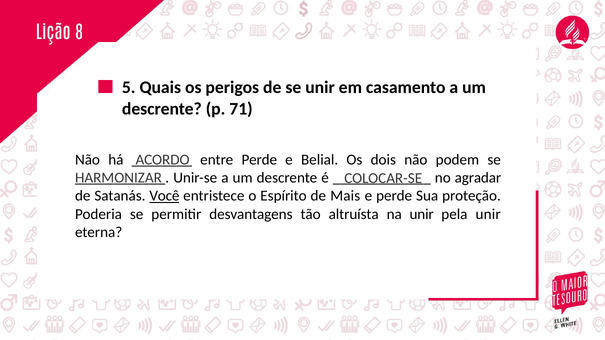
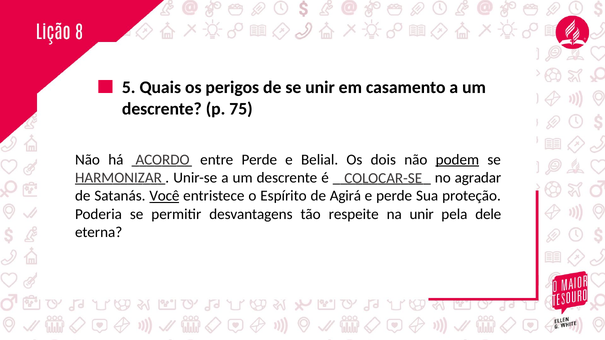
71: 71 -> 75 (241, 109)
podem underline: none -> present (457, 160)
Mais: Mais -> Agirá (345, 196)
altruísta: altruísta -> respeite (354, 214)
pela unir: unir -> dele (488, 214)
